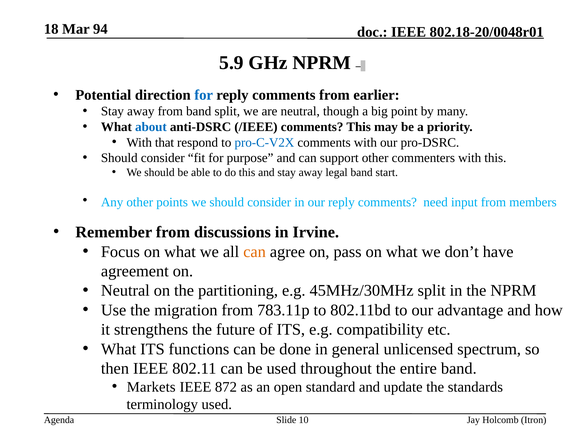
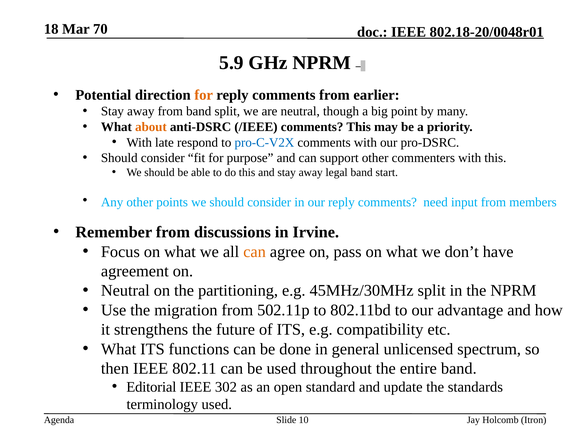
94: 94 -> 70 (100, 29)
for colour: blue -> orange (204, 95)
about colour: blue -> orange (151, 127)
that: that -> late (164, 143)
783.11p: 783.11p -> 502.11p (283, 311)
Markets: Markets -> Editorial (151, 388)
872: 872 -> 302 (226, 388)
